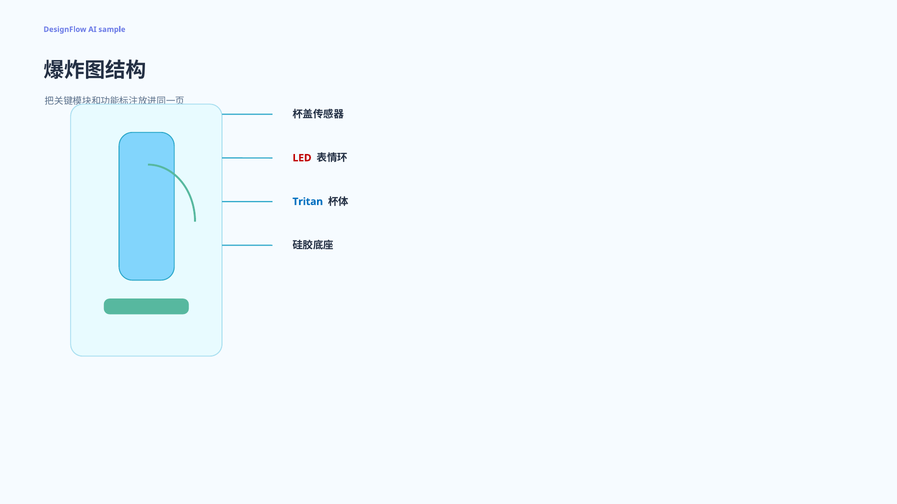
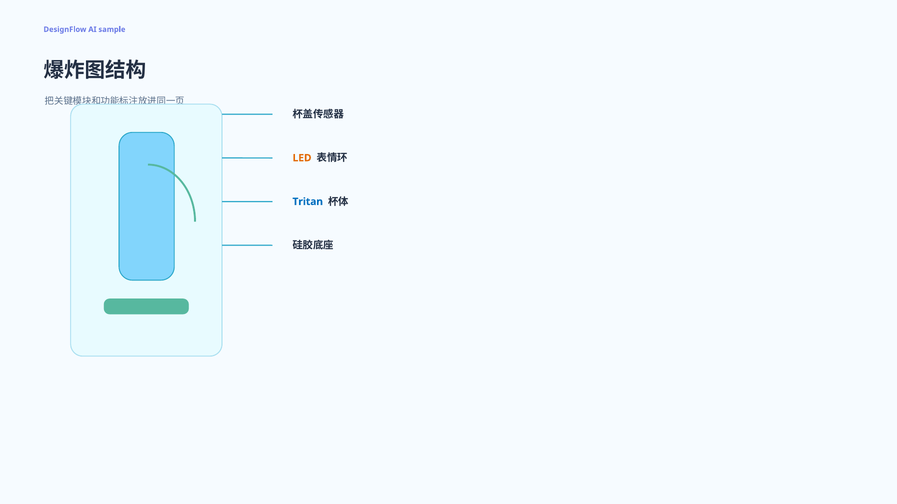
LED colour: red -> orange (302, 158)
